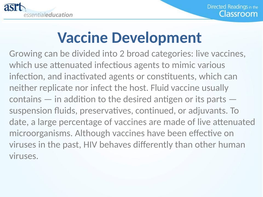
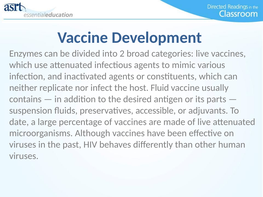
Growing: Growing -> Enzymes (26, 54)
continued: continued -> accessible (156, 111)
